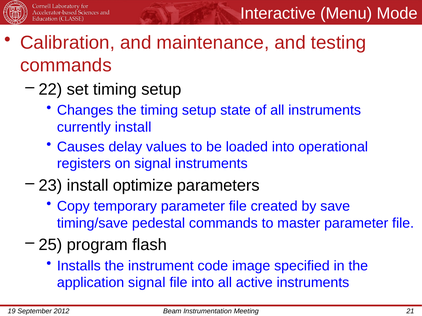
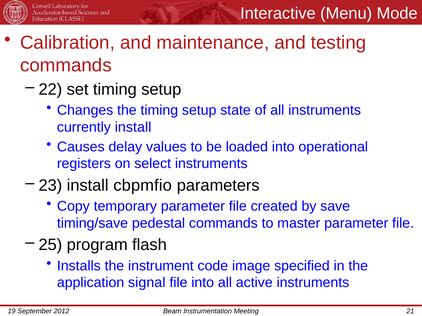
on signal: signal -> select (153, 164)
optimize: optimize -> cbpmfio (143, 186)
